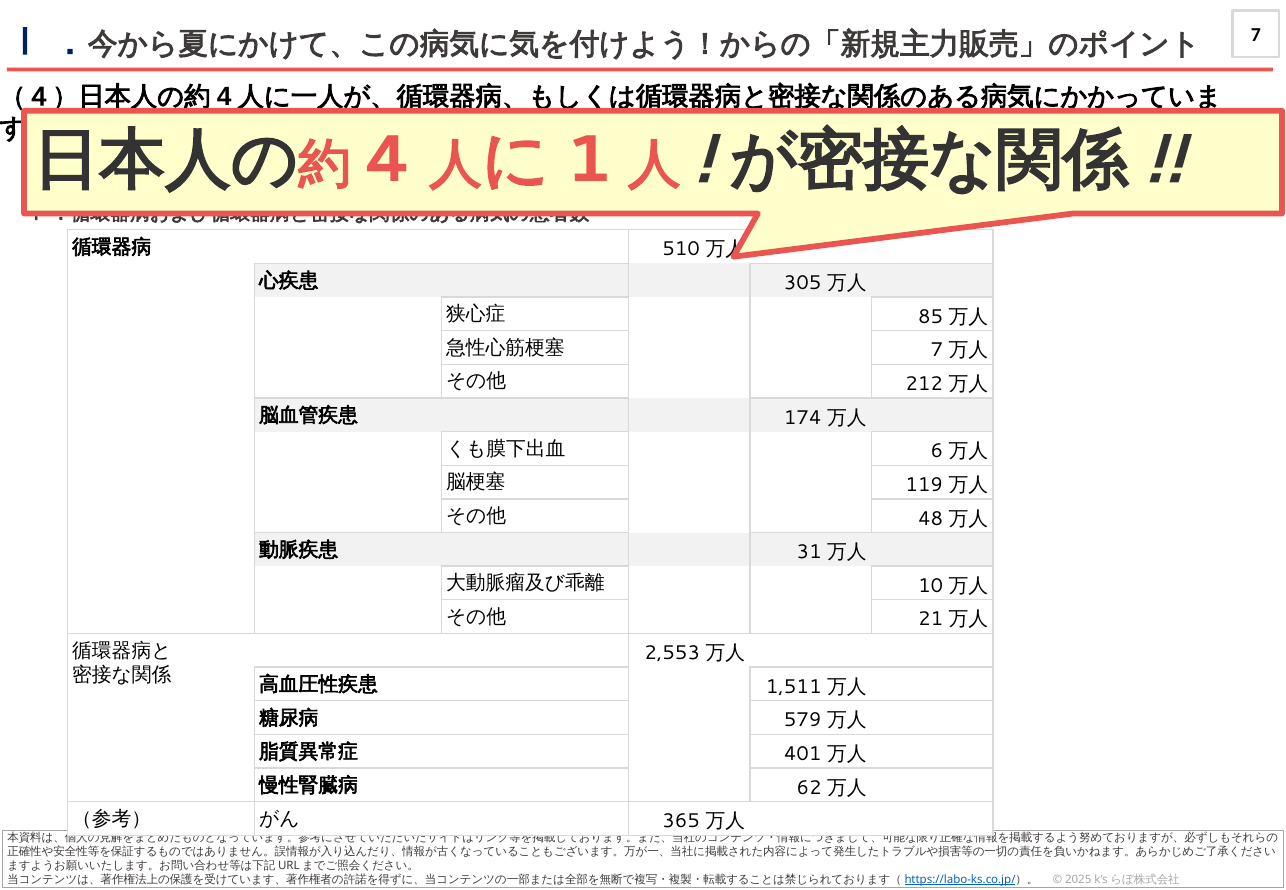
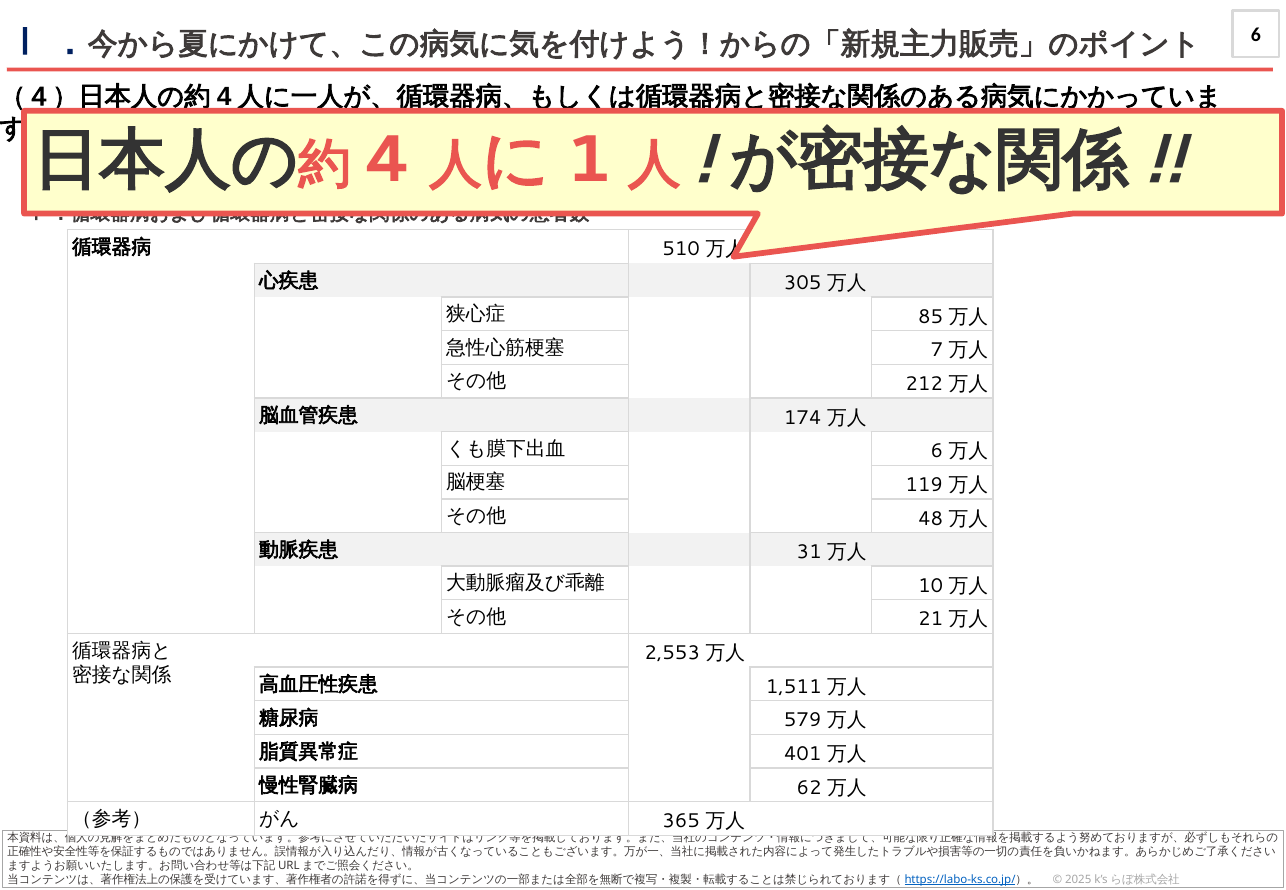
7: 7 -> 6 (1256, 35)
